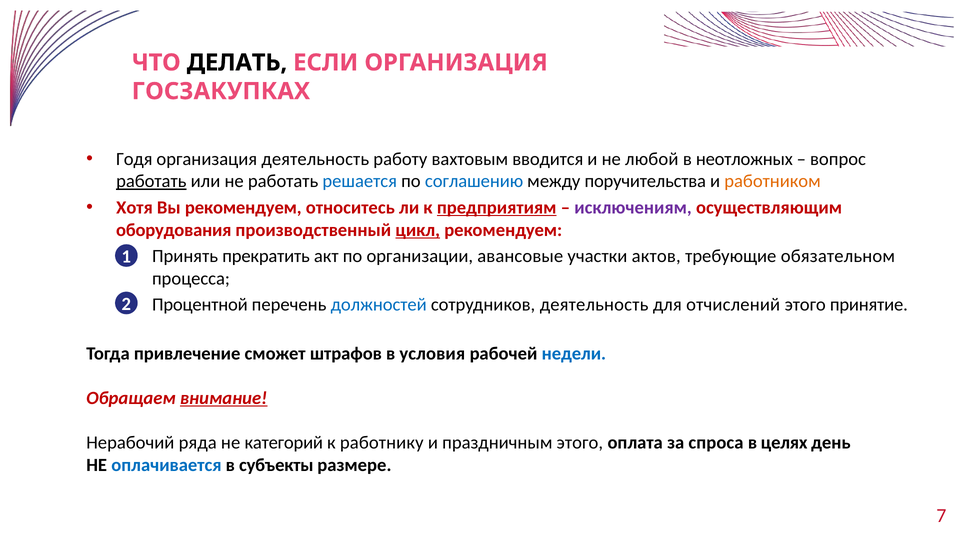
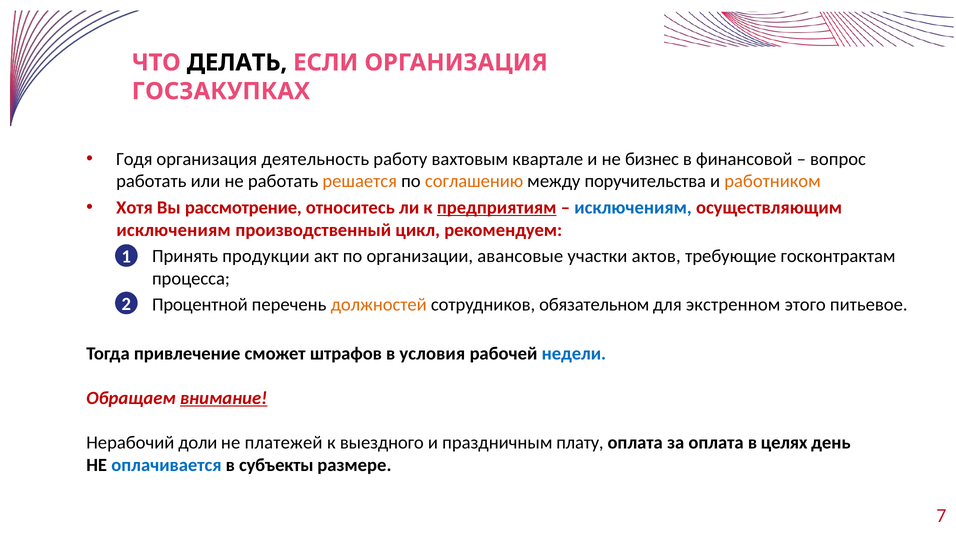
вводится: вводится -> квартале (548, 159)
любой: любой -> бизнес (652, 159)
неотложных: неотложных -> финансовой (744, 159)
работать underline: present -> none (151, 181)
решается colour: blue -> orange (360, 181)
соглашению colour: blue -> orange (474, 181)
Вы рекомендуем: рекомендуем -> рассмотрение (243, 207)
исключениям colour: purple -> blue (633, 207)
оборудования: оборудования -> исключениям (174, 230)
цикл underline: present -> none (418, 230)
прекратить: прекратить -> продукции (266, 256)
обязательном: обязательном -> госконтрактам (838, 256)
должностей colour: blue -> orange (379, 305)
сотрудников деятельность: деятельность -> обязательном (594, 305)
отчислений: отчислений -> экстренном (733, 305)
принятие: принятие -> питьевое (869, 305)
ряда: ряда -> доли (198, 443)
категорий: категорий -> платежей (284, 443)
работнику: работнику -> выездного (382, 443)
праздничным этого: этого -> плату (580, 443)
за спроса: спроса -> оплата (716, 443)
